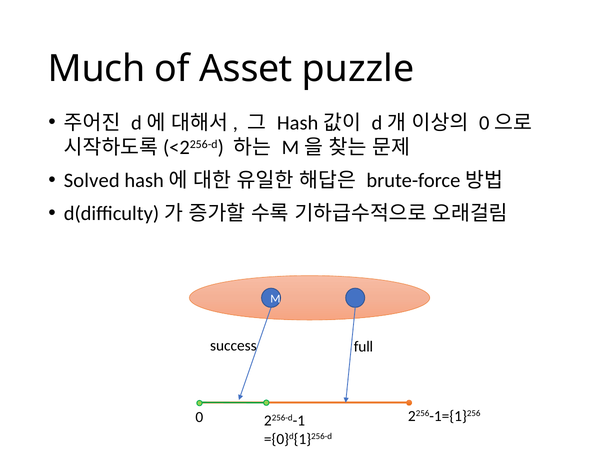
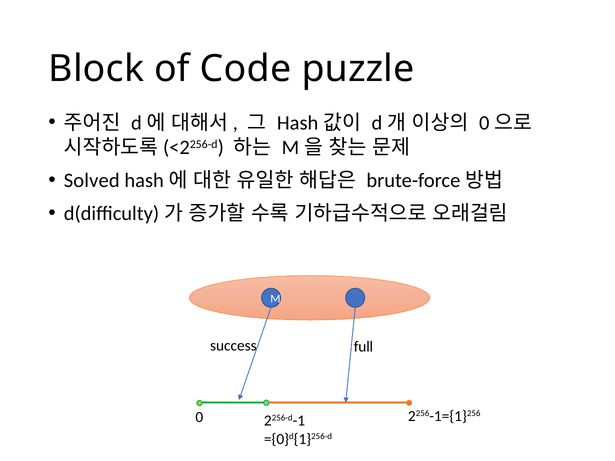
Much: Much -> Block (96, 69)
Asset: Asset -> Code (246, 69)
